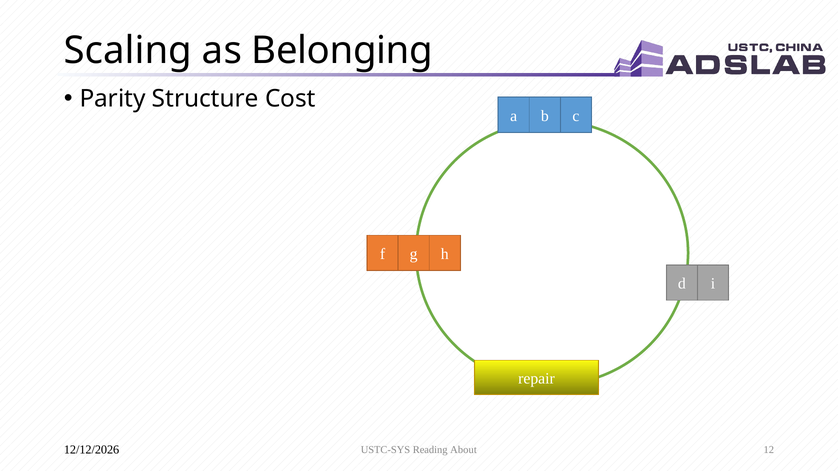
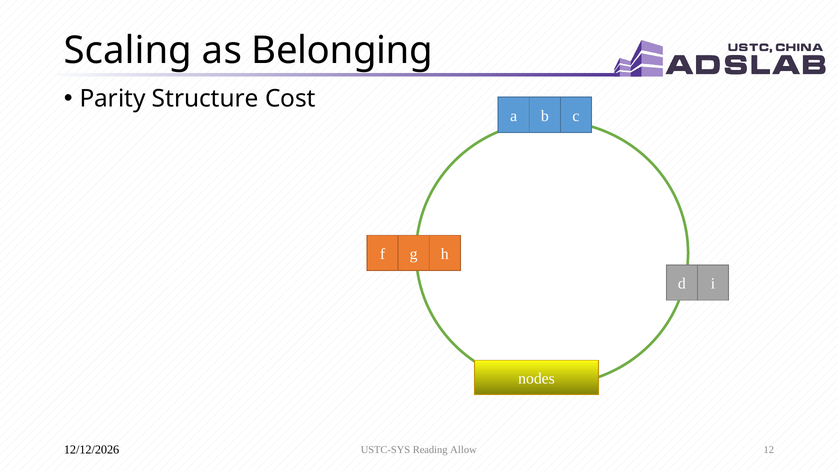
repair: repair -> nodes (537, 379)
About: About -> Allow (464, 450)
